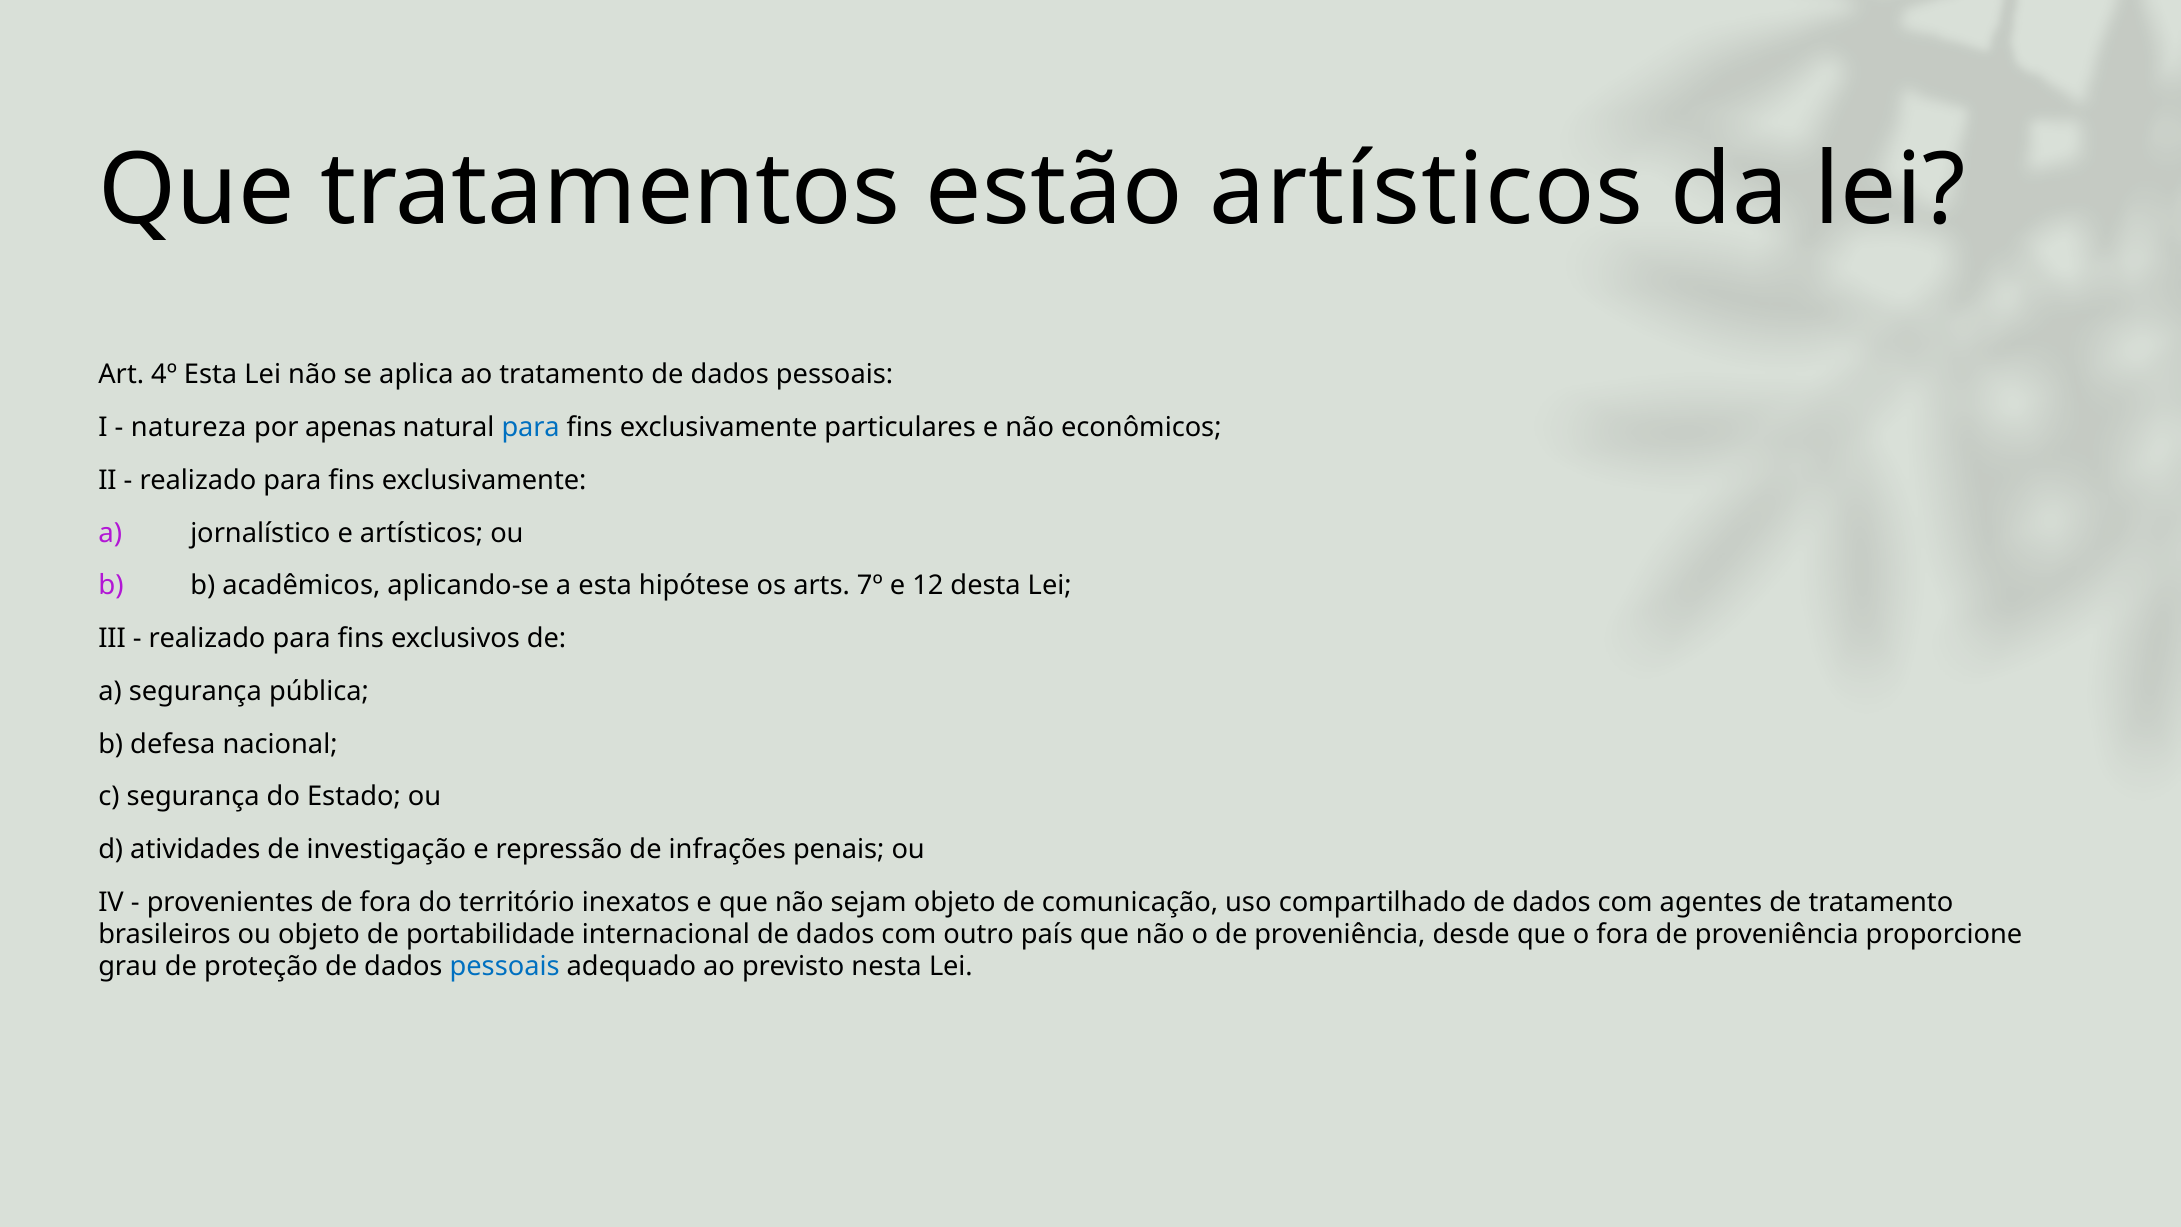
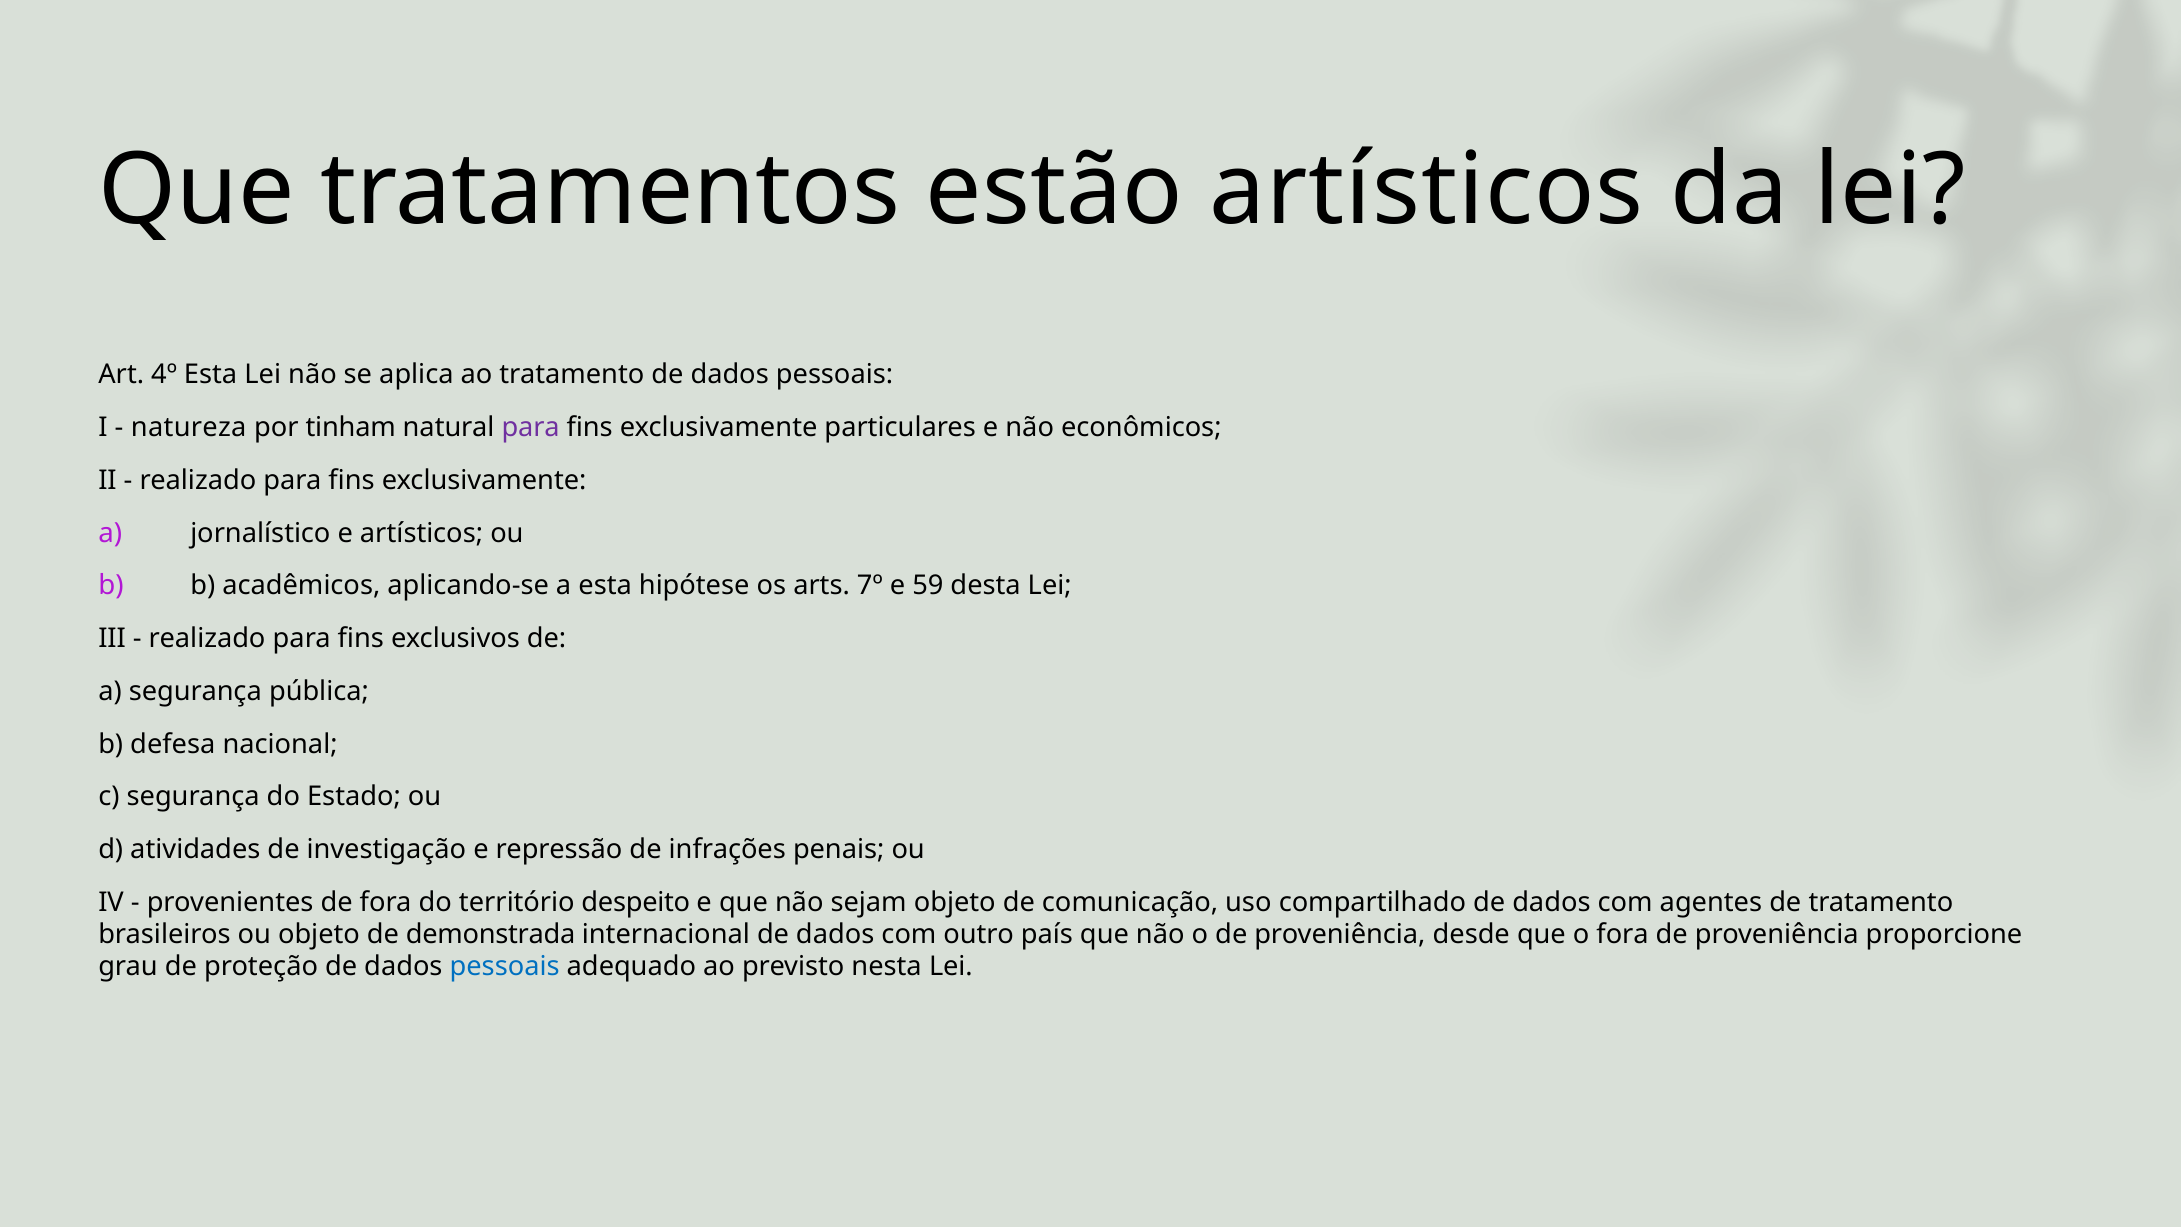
apenas: apenas -> tinham (351, 428)
para colour: blue -> purple (531, 428)
12: 12 -> 59 (928, 586)
inexatos: inexatos -> despeito (636, 902)
portabilidade: portabilidade -> demonstrada (491, 935)
